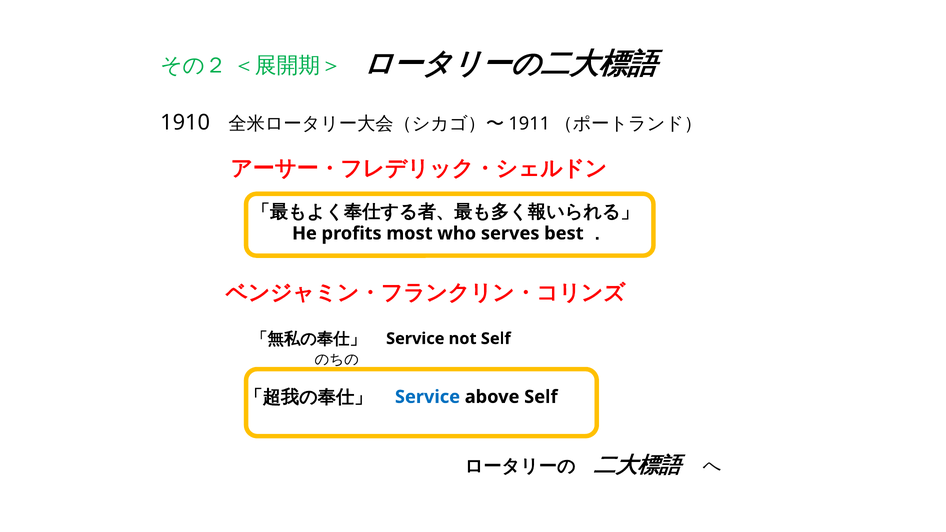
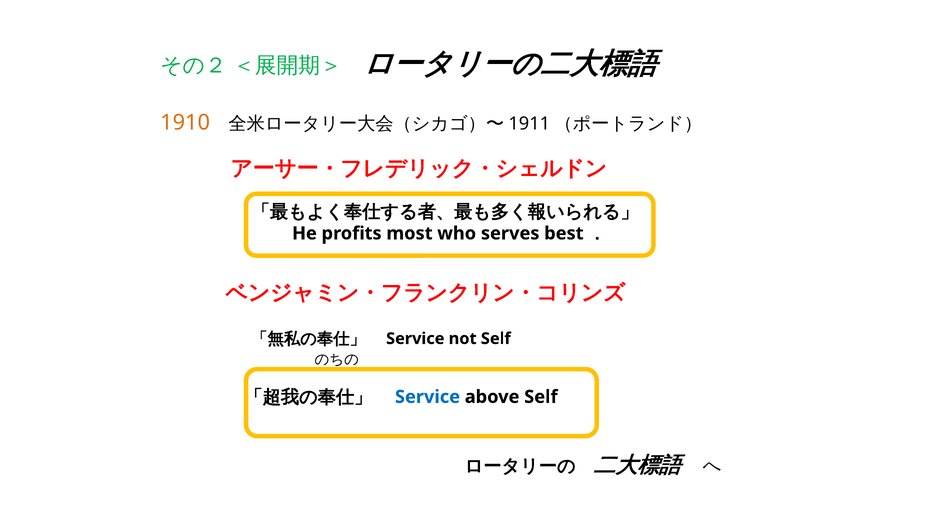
1910 colour: black -> orange (185, 122)
